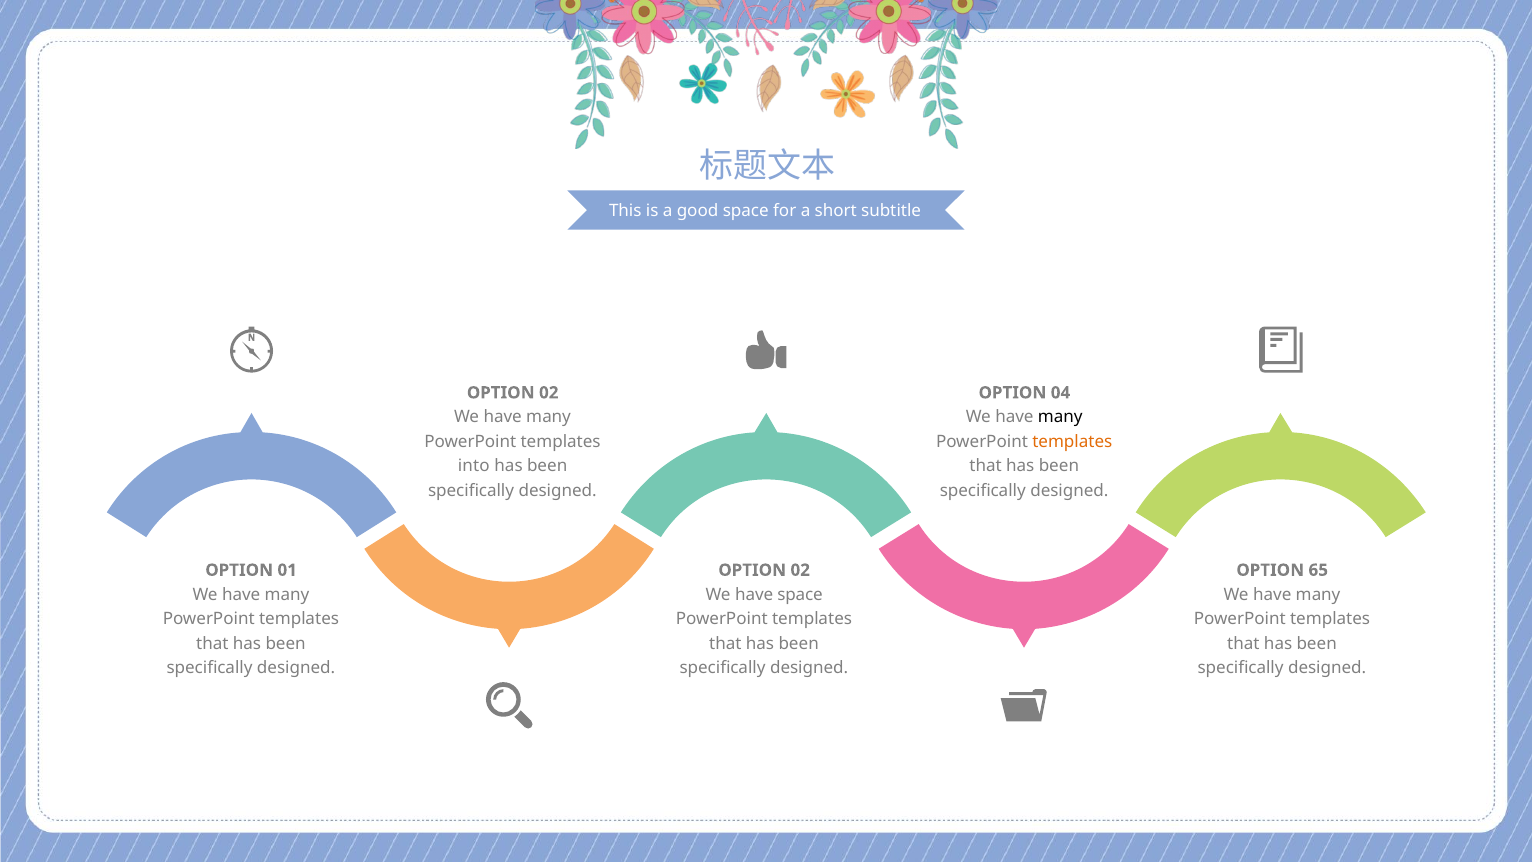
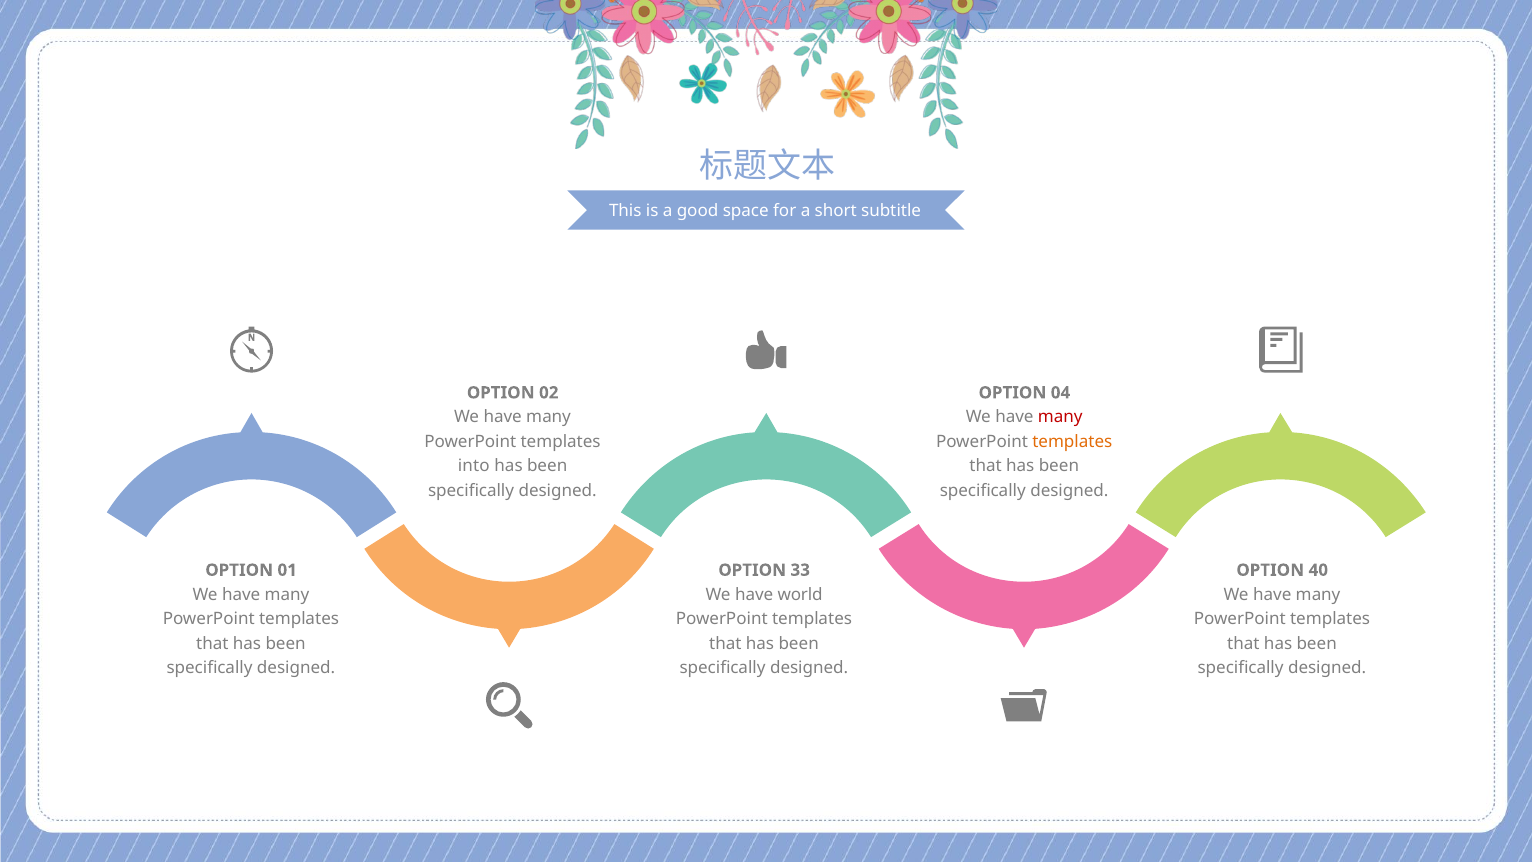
many colour: black -> red (1060, 417)
02: 02 -> 33 (800, 570)
65: 65 -> 40 (1318, 570)
have space: space -> world (800, 594)
